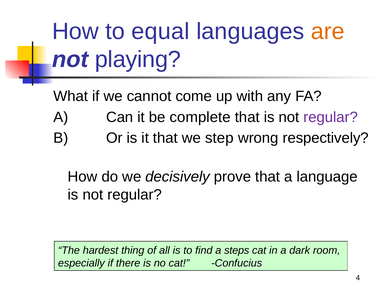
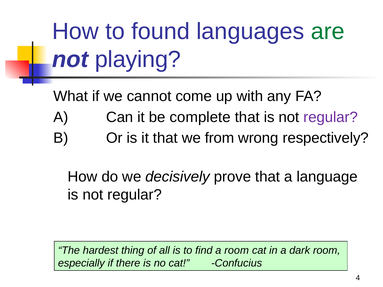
equal: equal -> found (161, 31)
are colour: orange -> green (328, 31)
step: step -> from (220, 138)
a steps: steps -> room (237, 251)
